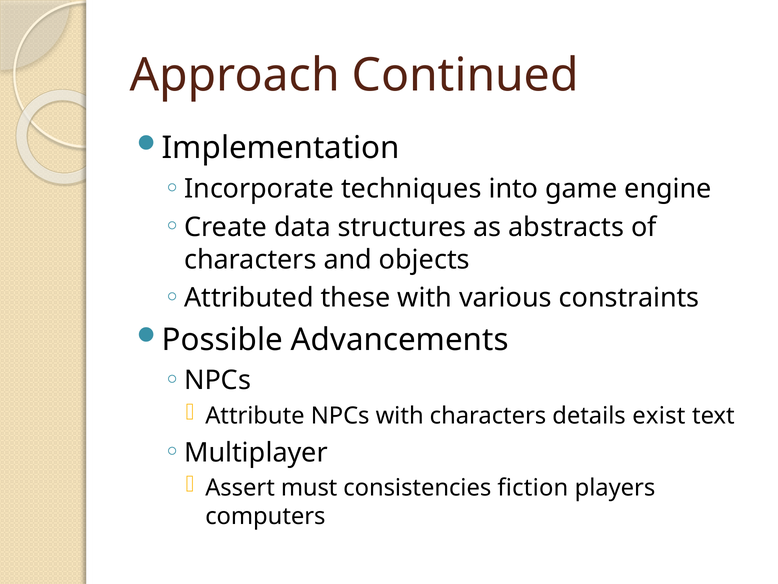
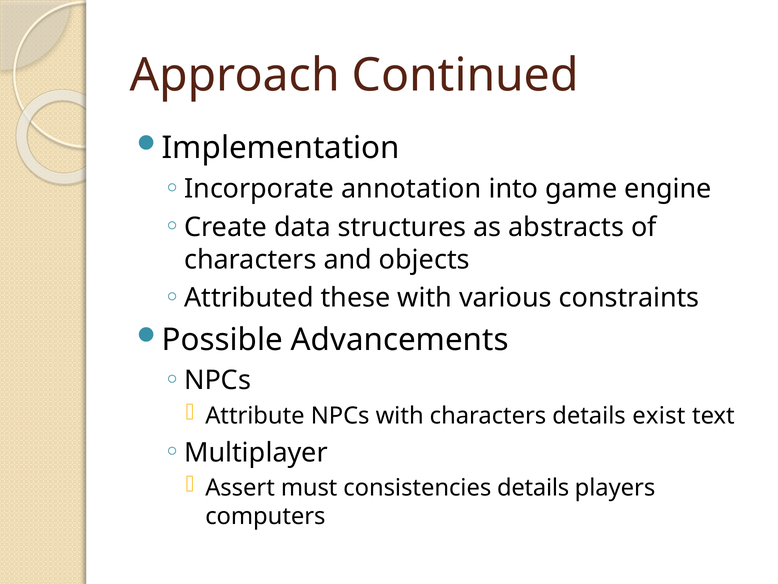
techniques: techniques -> annotation (411, 189)
consistencies fiction: fiction -> details (533, 488)
